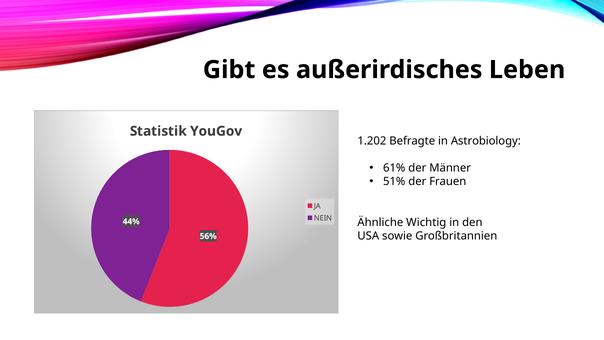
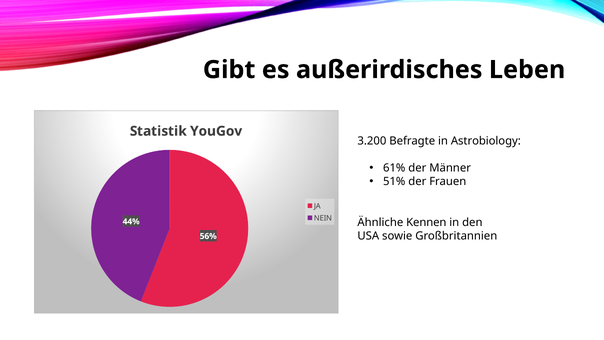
1.202: 1.202 -> 3.200 (372, 141)
Wichtig: Wichtig -> Kennen (426, 222)
